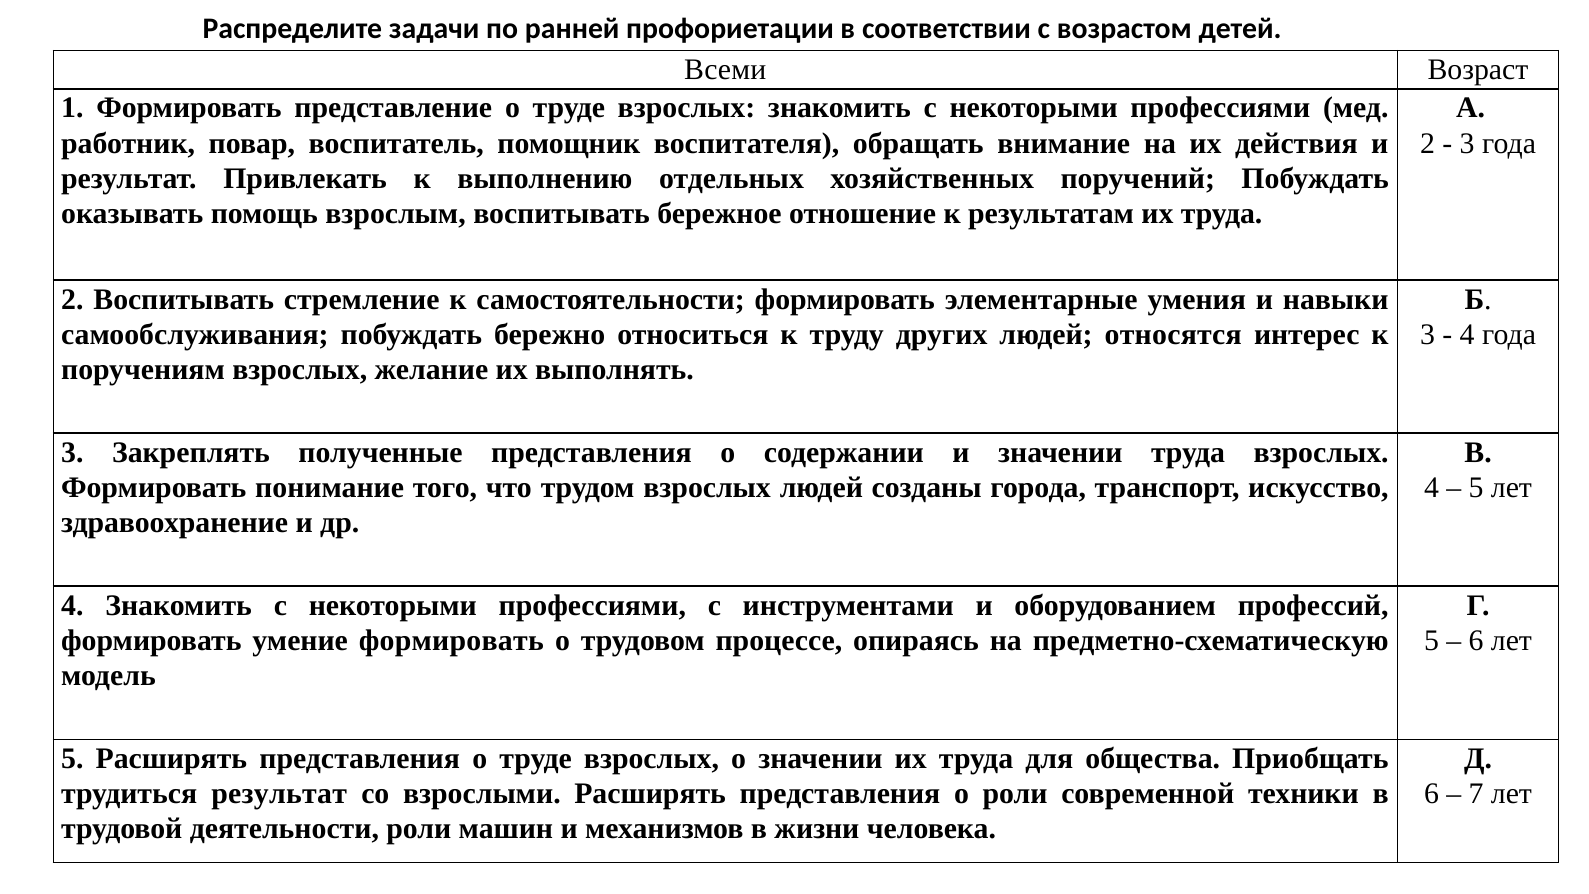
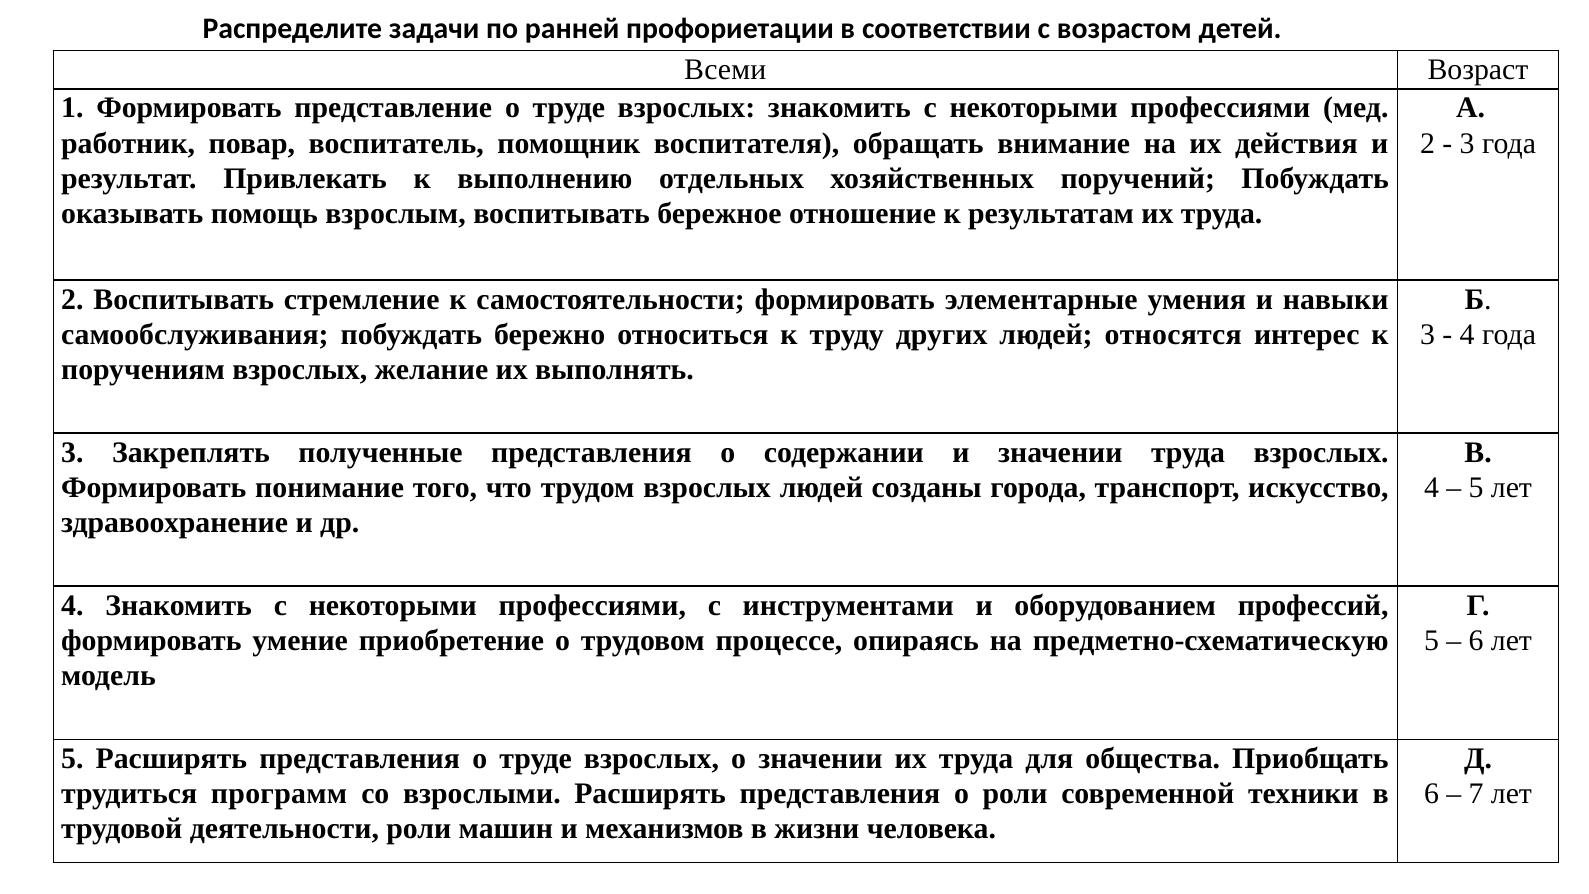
умение формировать: формировать -> приобретение (451, 640)
трудиться результат: результат -> программ (279, 793)
